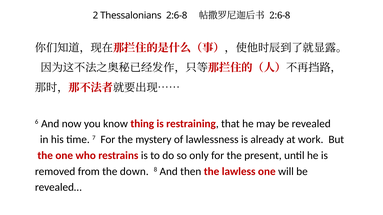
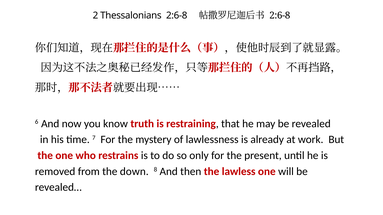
thing: thing -> truth (142, 124)
